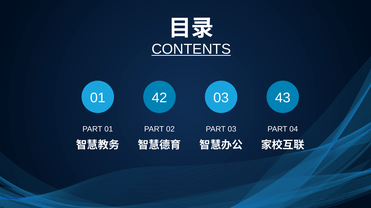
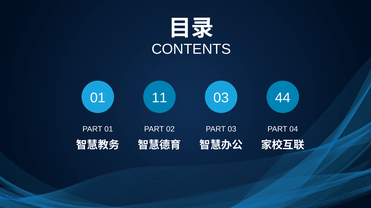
CONTENTS underline: present -> none (191, 49)
42: 42 -> 11 (159, 98)
43: 43 -> 44 (283, 98)
